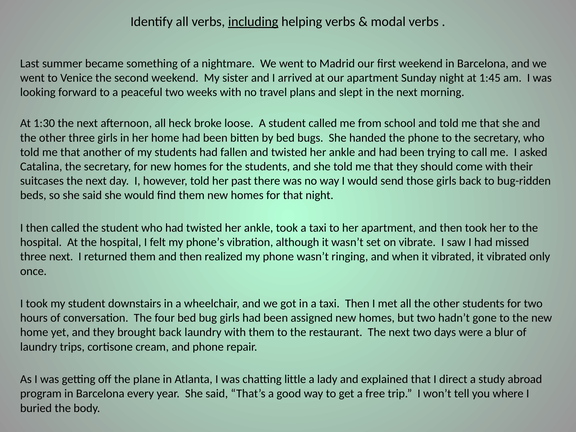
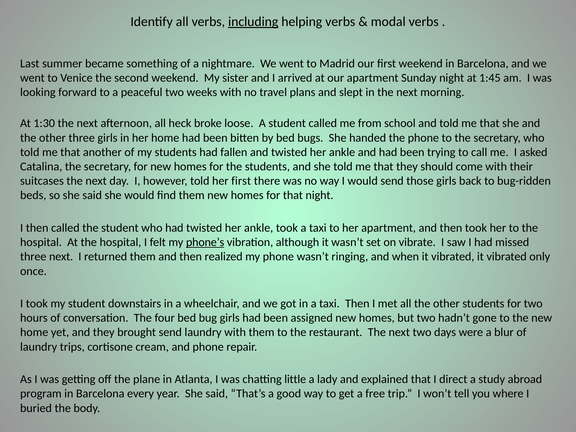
her past: past -> first (241, 181)
phone’s underline: none -> present (205, 242)
brought back: back -> send (170, 332)
